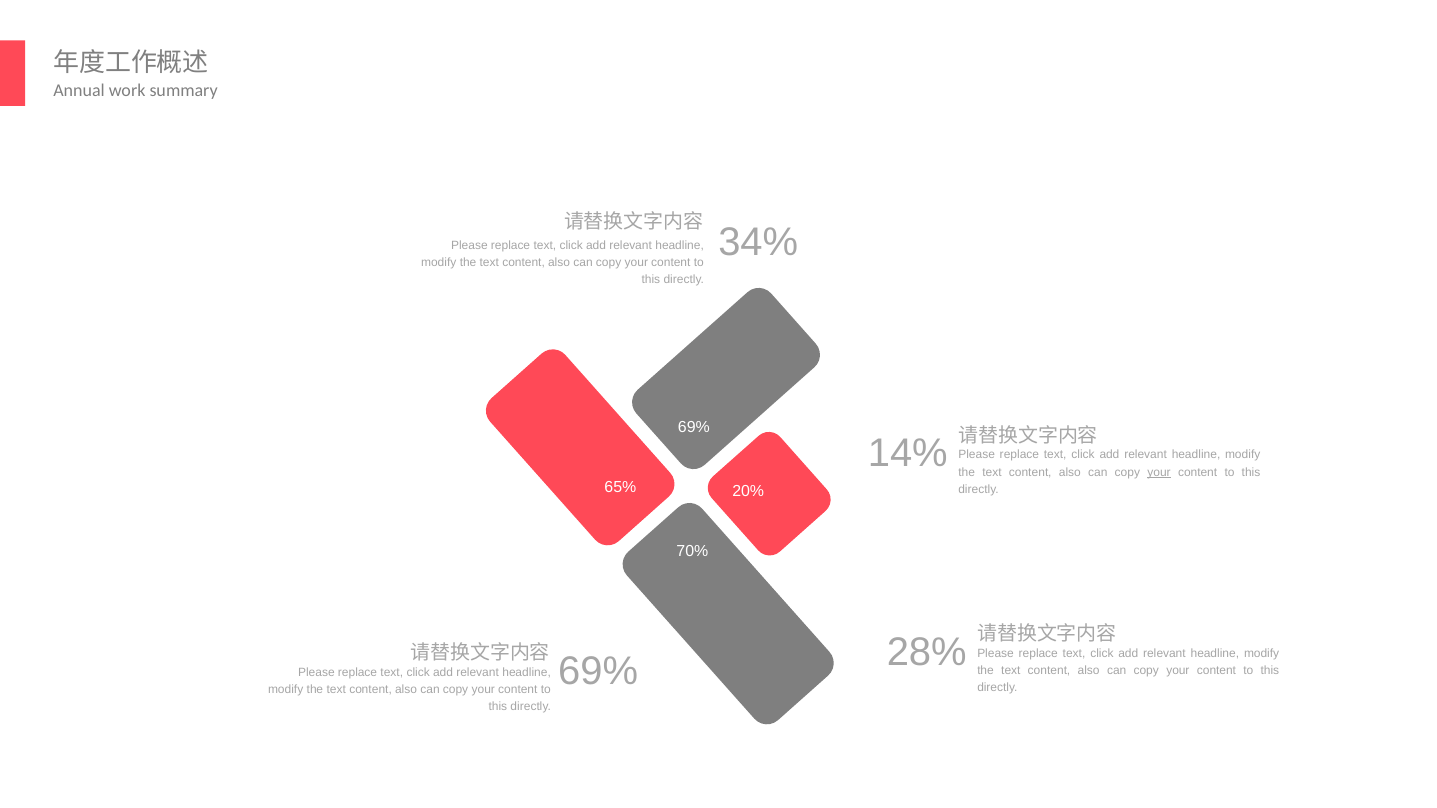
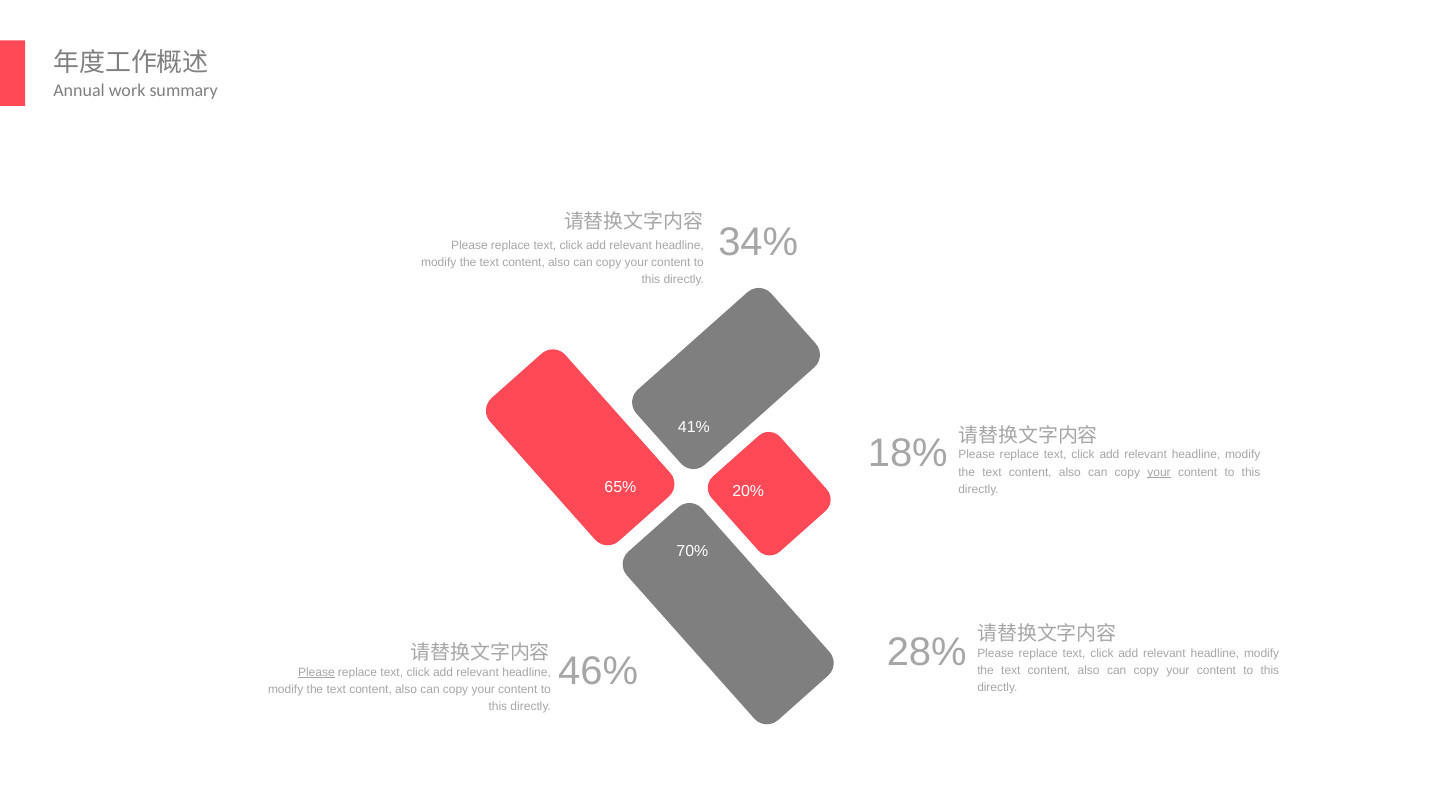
69%: 69% -> 41% (694, 427)
14%: 14% -> 18% (908, 454)
69%: 69% -> 46% (598, 672)
Please underline: none -> present (316, 673)
